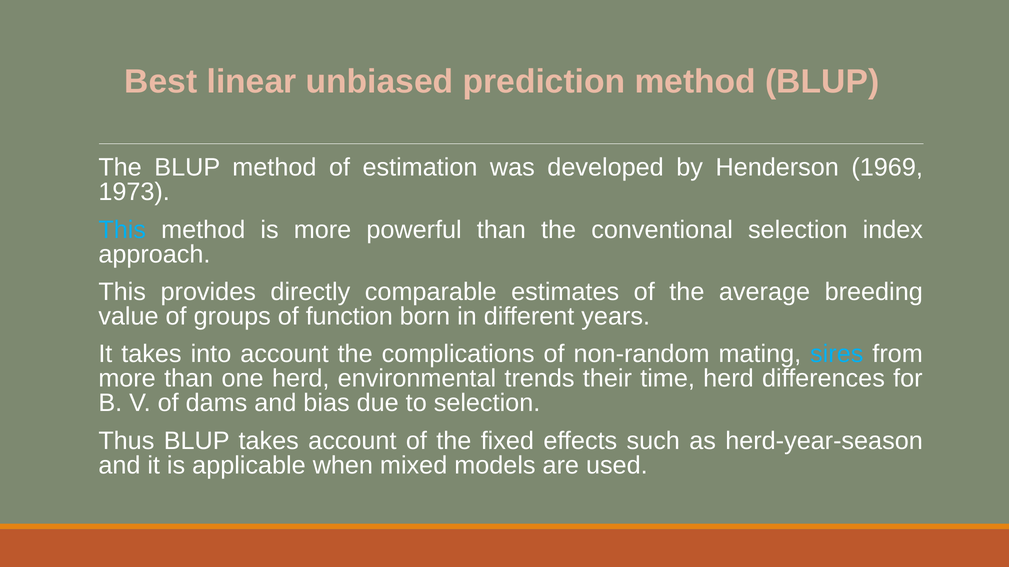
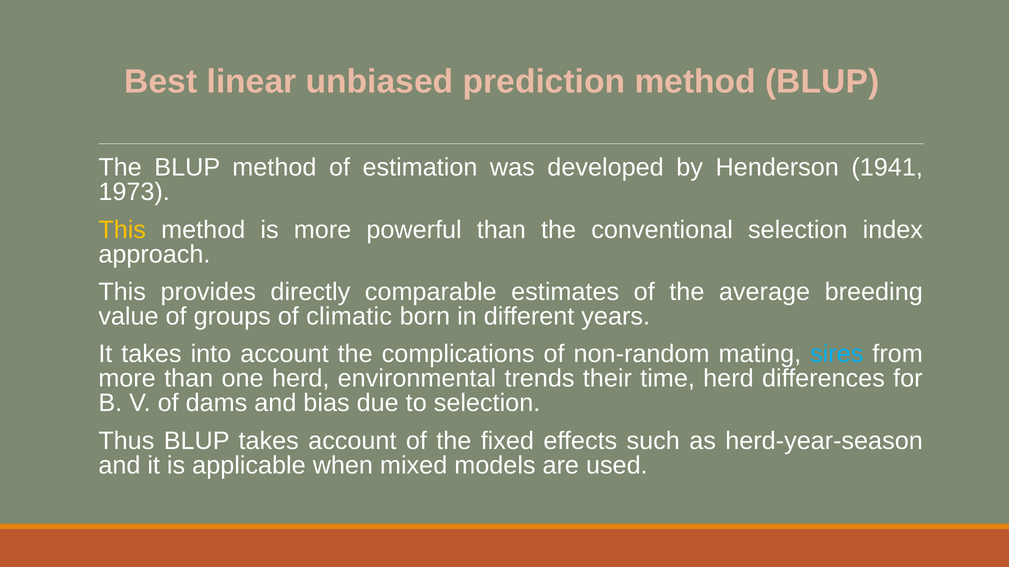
1969: 1969 -> 1941 (887, 168)
This colour: light blue -> yellow (122, 230)
function: function -> climatic (349, 317)
